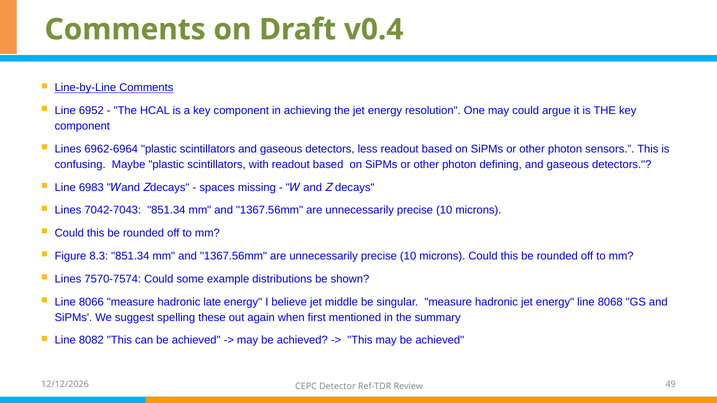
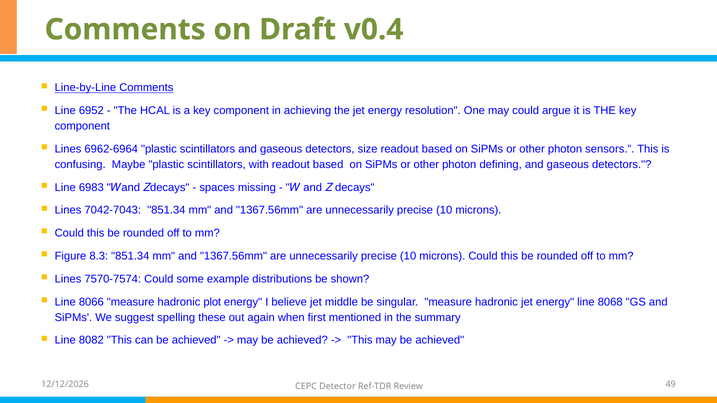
less: less -> size (368, 149)
late: late -> plot (212, 302)
